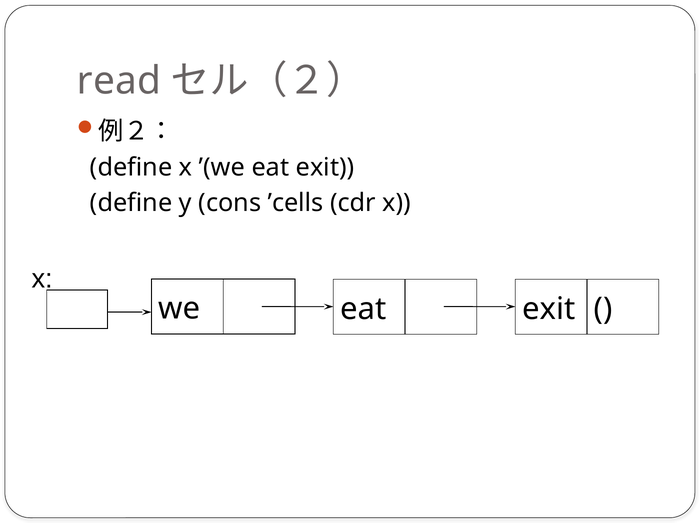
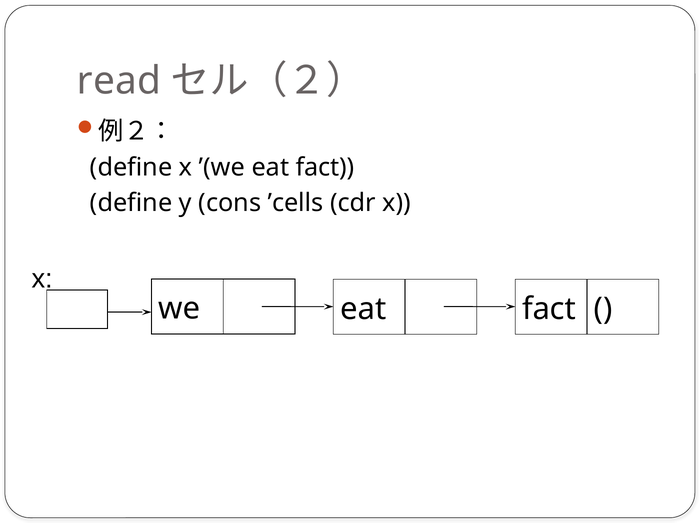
’(we eat exit: exit -> fact (325, 167)
we eat exit: exit -> fact (549, 309)
